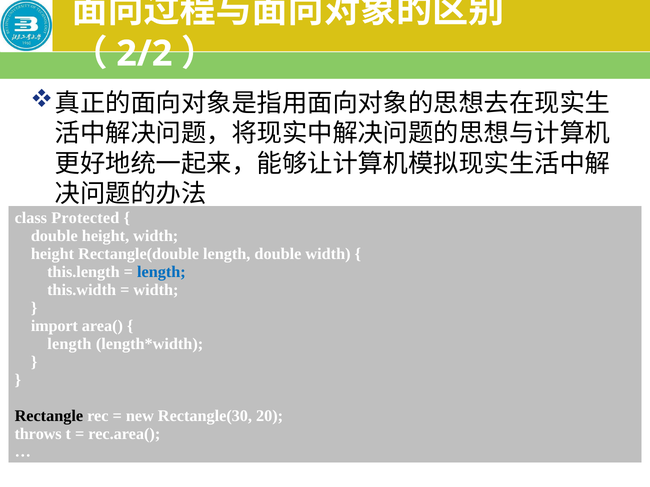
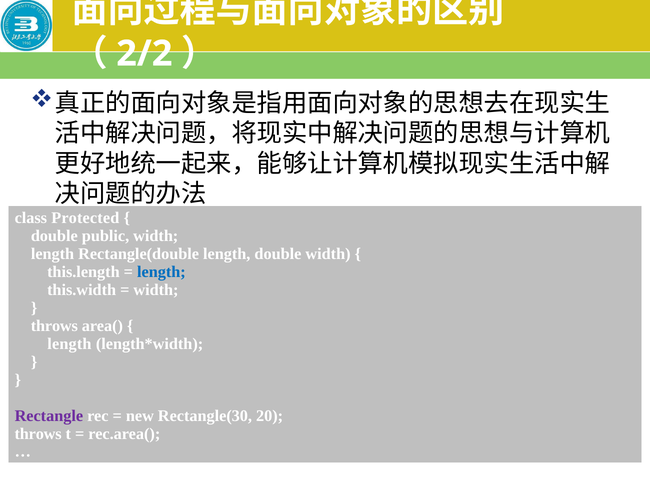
double height: height -> public (106, 236)
height: height -> length (53, 254)
import: import -> throws (54, 326)
Rectangle colour: black -> purple (49, 416)
